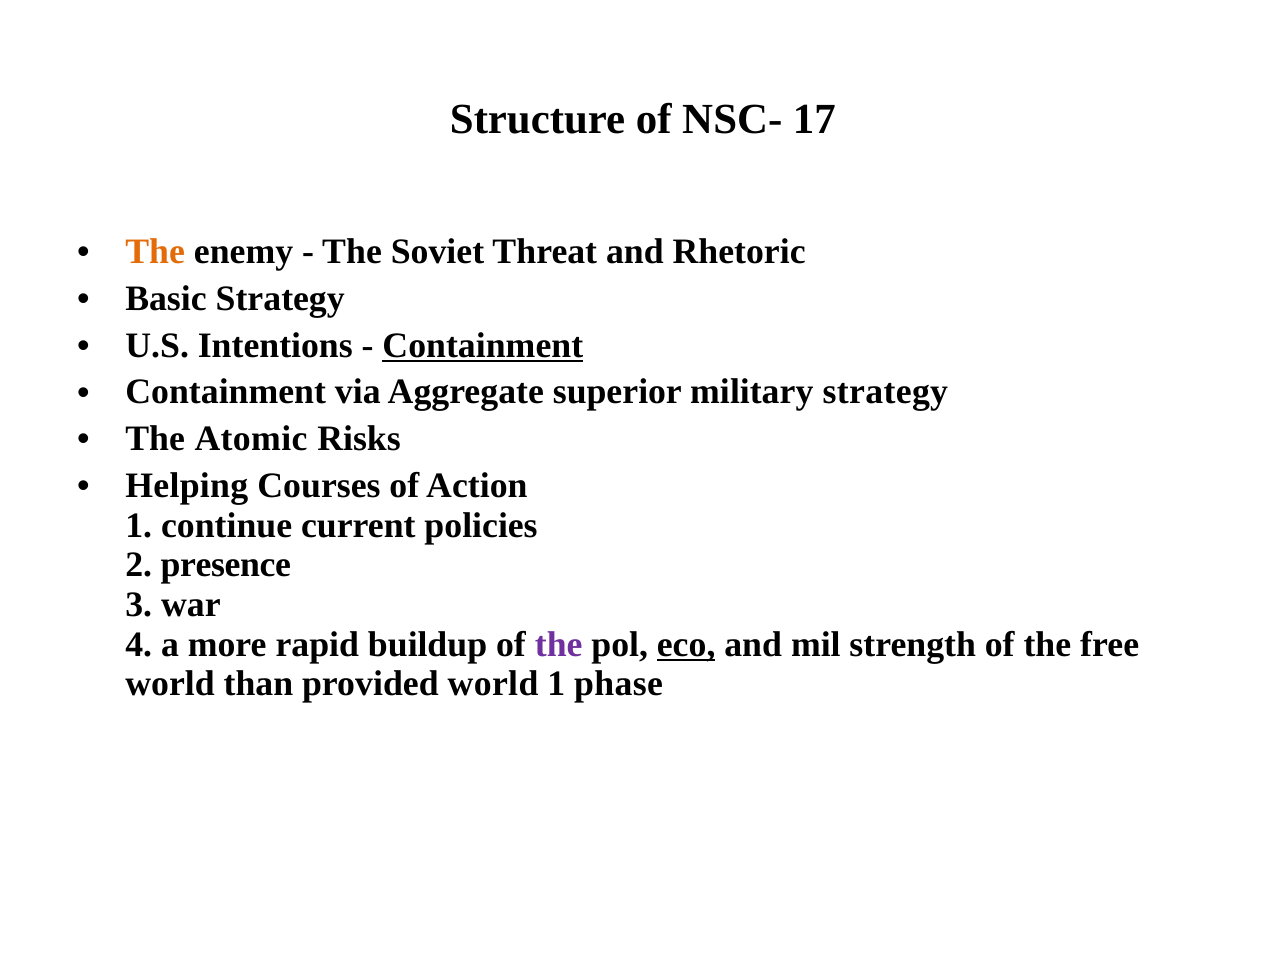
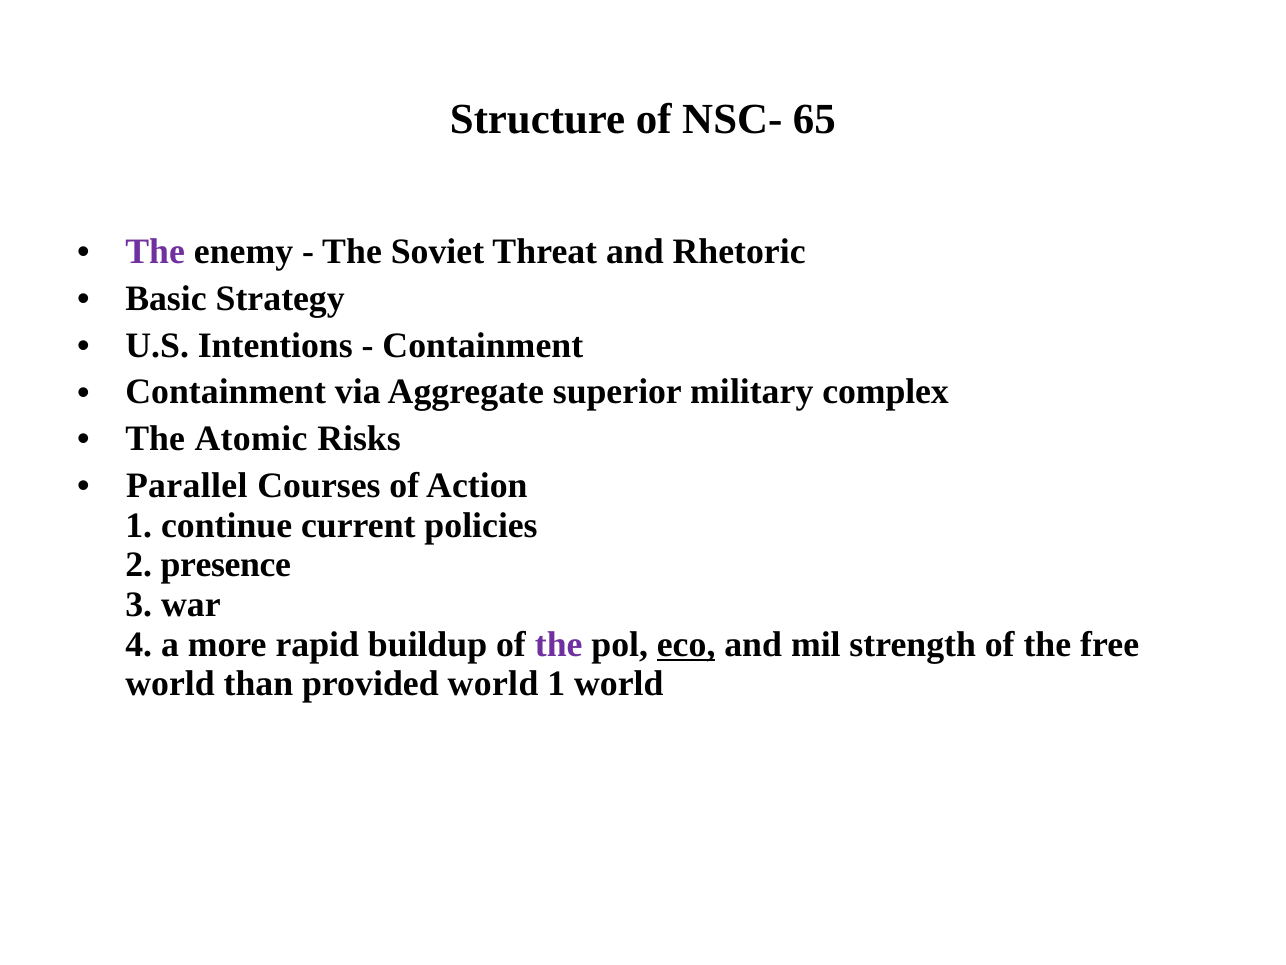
17: 17 -> 65 (814, 119)
The colour: orange -> purple (155, 252)
Containment underline: present -> none (483, 345)
military strategy: strategy -> complex (886, 392)
Helping: Helping -> Parallel (187, 486)
1 phase: phase -> world (619, 684)
